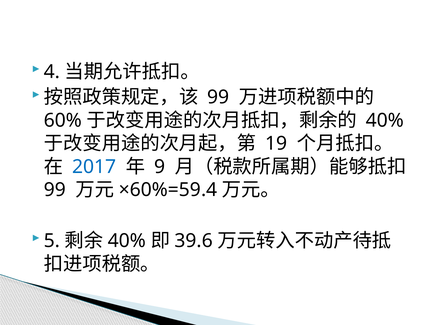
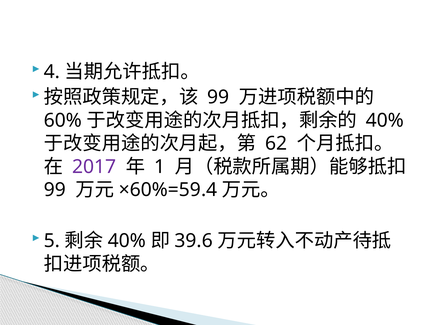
19: 19 -> 62 (276, 144)
2017 colour: blue -> purple (94, 167)
9: 9 -> 1 (160, 167)
